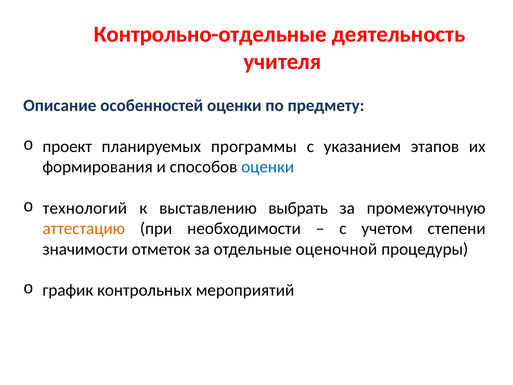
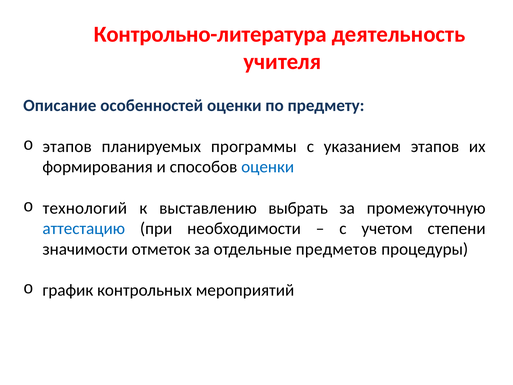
Контрольно-отдельные: Контрольно-отдельные -> Контрольно-литература (210, 34)
проект: проект -> этапов (67, 146)
аттестацию colour: orange -> blue (84, 228)
оценочной: оценочной -> предметов (336, 249)
